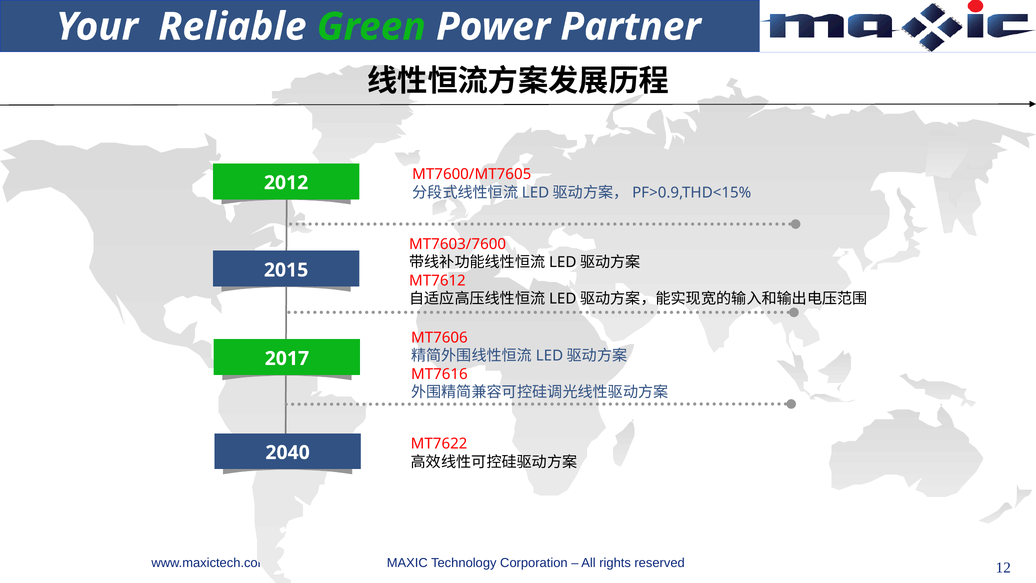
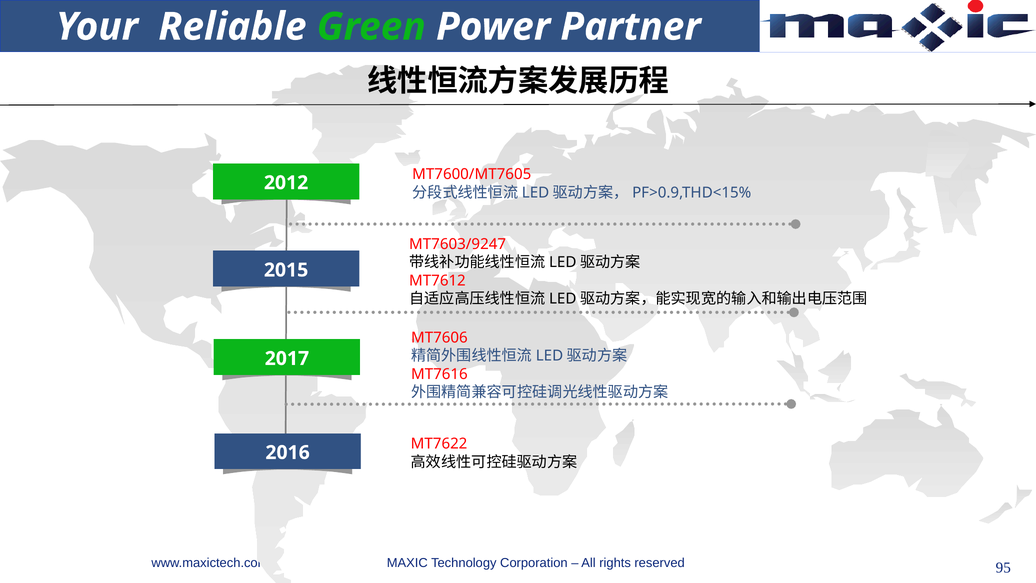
MT7603/7600: MT7603/7600 -> MT7603/9247 (458, 244)
2040: 2040 -> 2016 (288, 452)
12: 12 -> 95 (1003, 568)
